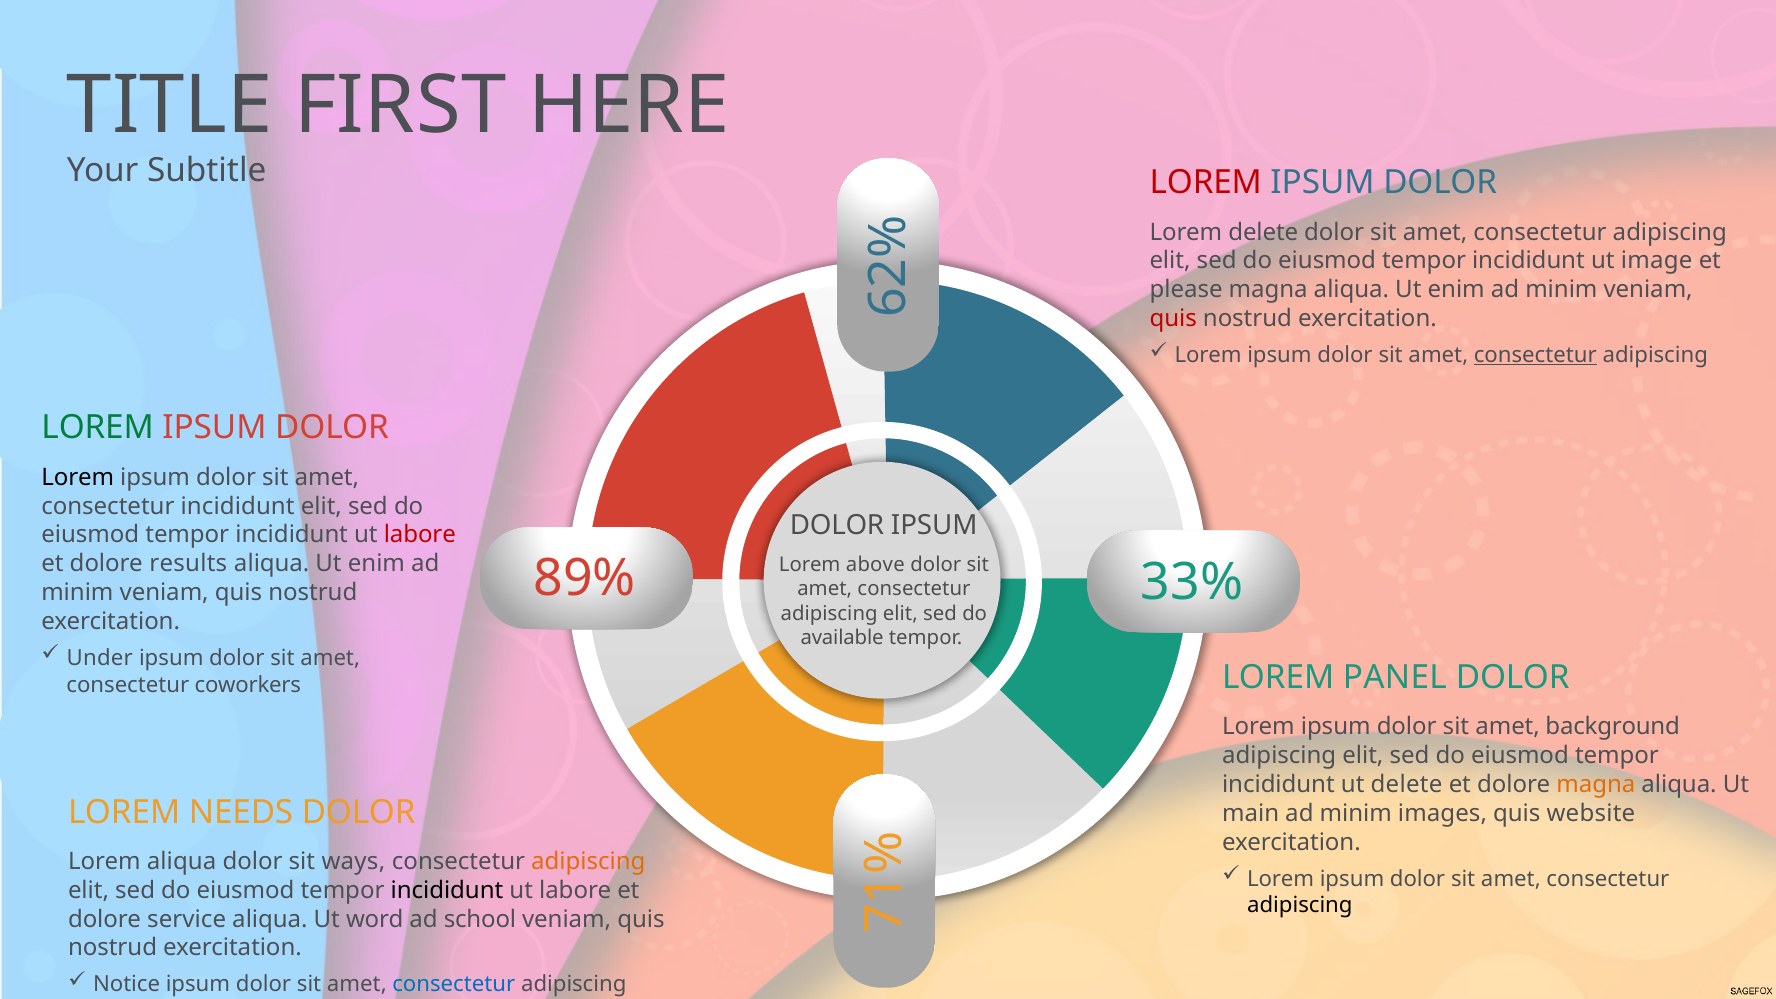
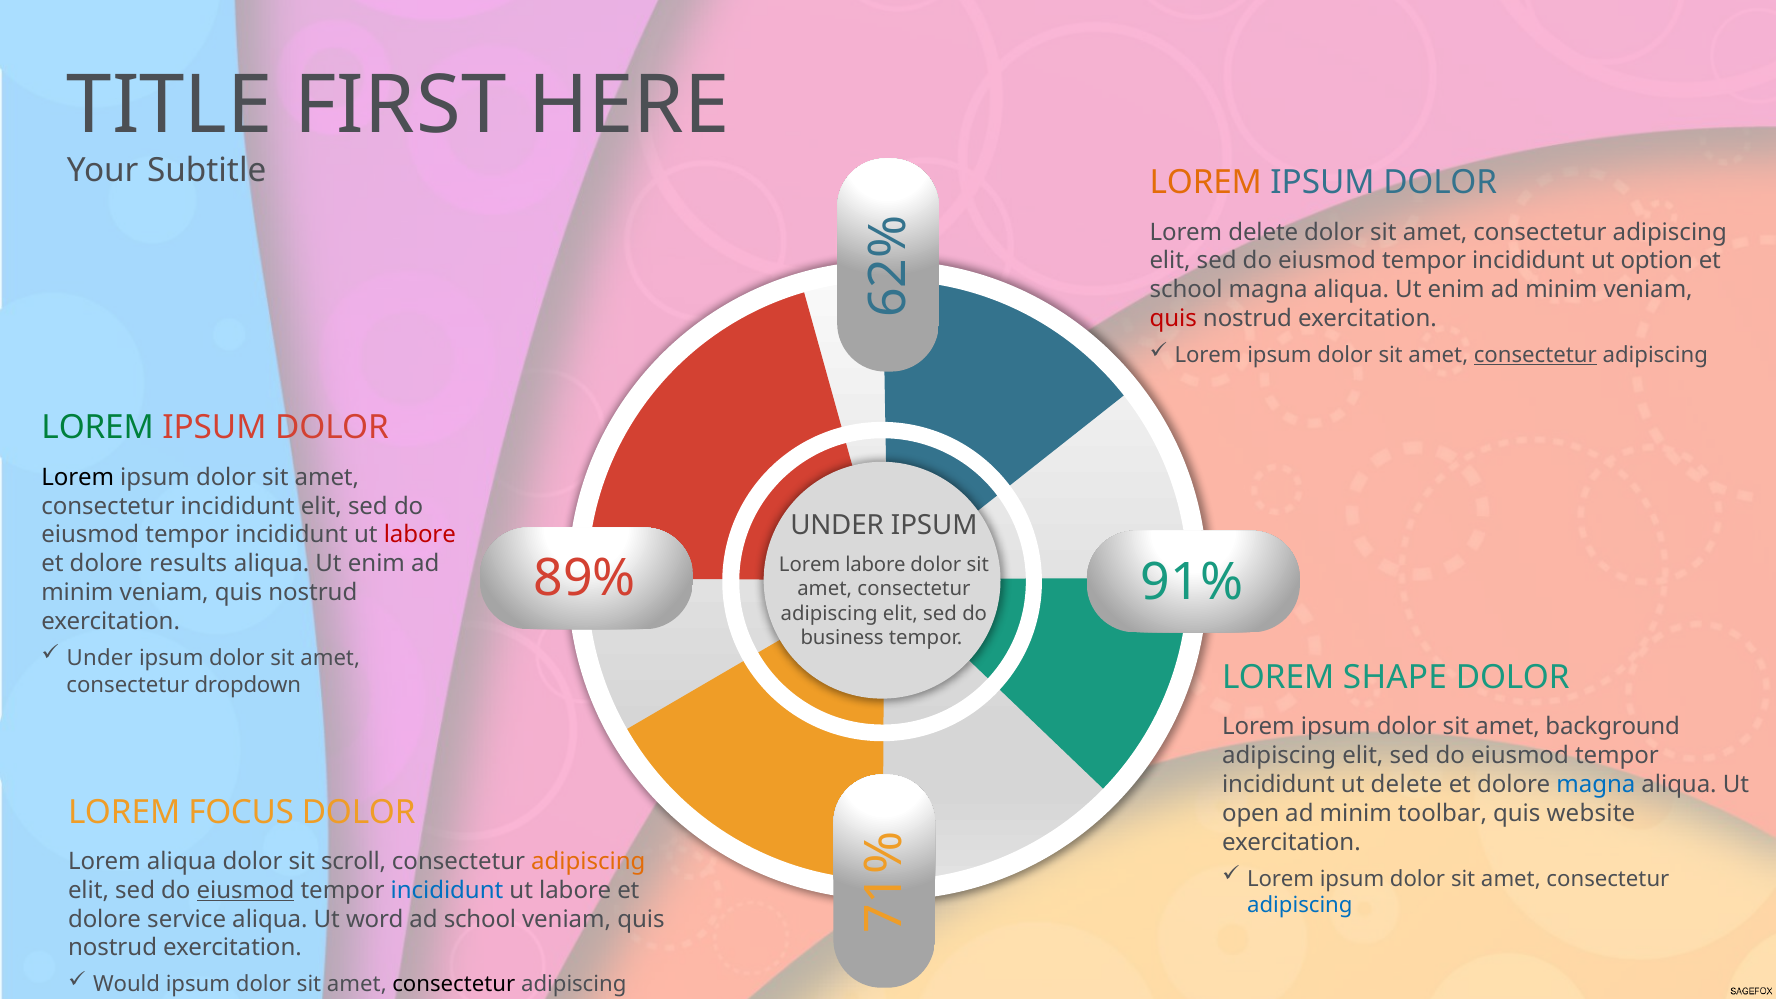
LOREM colour: red -> orange (1206, 183)
image: image -> option (1657, 261)
please: please -> school (1186, 290)
DOLOR: DOLOR -> UNDER (837, 525)
Lorem above: above -> labore (876, 565)
33%: 33% -> 91% (1192, 582)
available: available -> business (842, 638)
PANEL: PANEL -> SHAPE (1395, 677)
coworkers: coworkers -> dropdown (248, 685)
magna colour: orange -> blue (1596, 784)
NEEDS: NEEDS -> FOCUS (241, 812)
main: main -> open (1251, 813)
images: images -> toolbar (1442, 813)
ways: ways -> scroll (354, 861)
eiusmod underline: none -> present (246, 890)
incididunt colour: black -> blue (447, 890)
adipiscing colour: black -> blue (1300, 905)
Notice: Notice -> Would (127, 984)
consectetur colour: blue -> black (454, 984)
